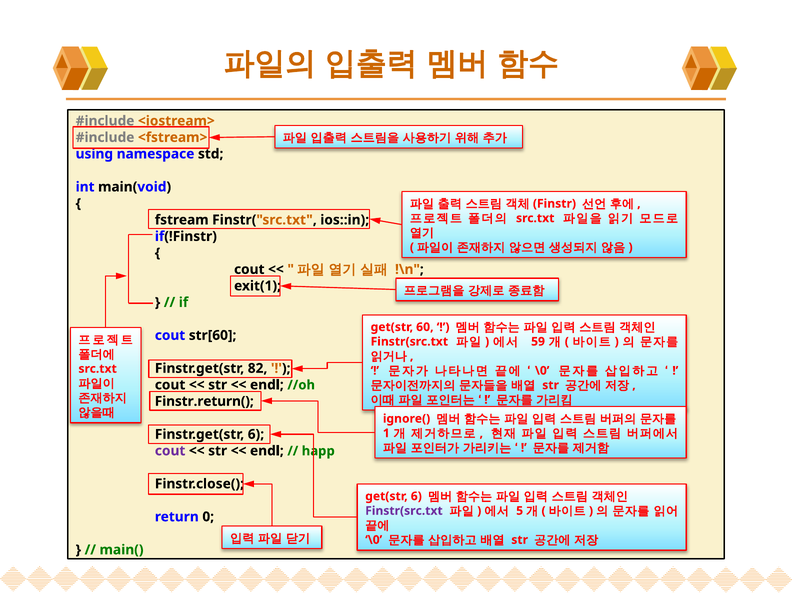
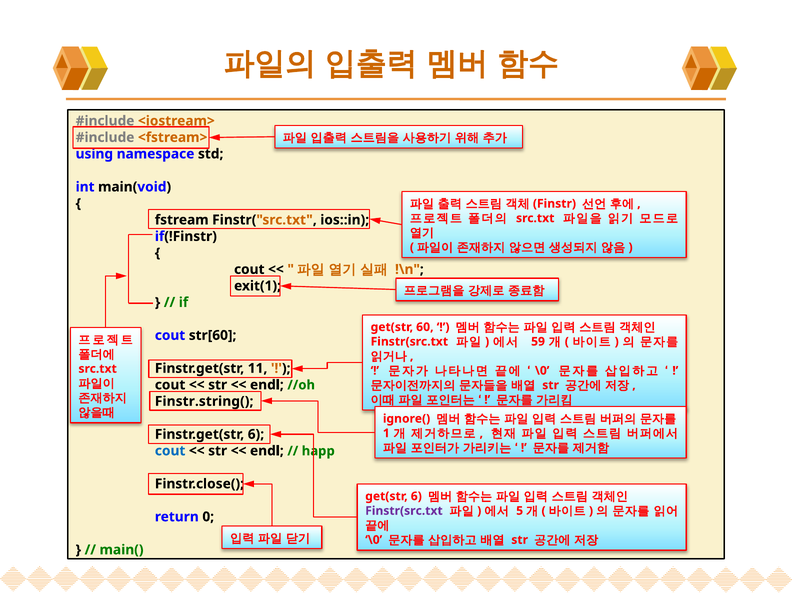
82: 82 -> 11 (258, 368)
Finstr.return(: Finstr.return( -> Finstr.string( (204, 401)
cout colour: purple -> blue (170, 451)
